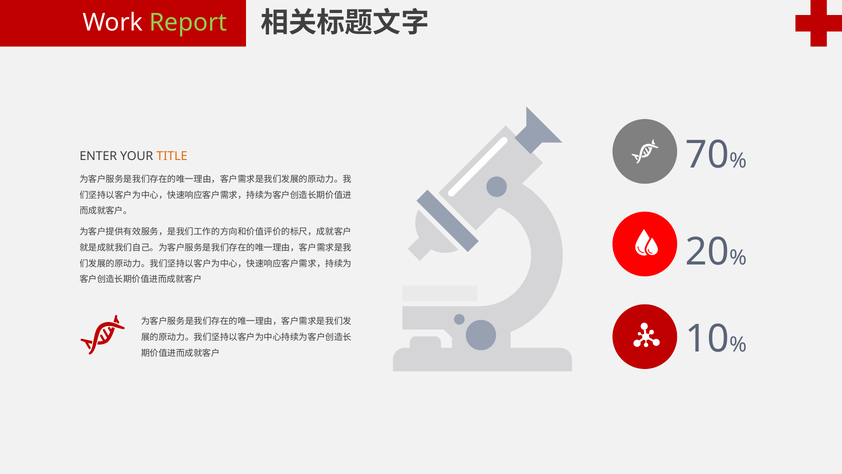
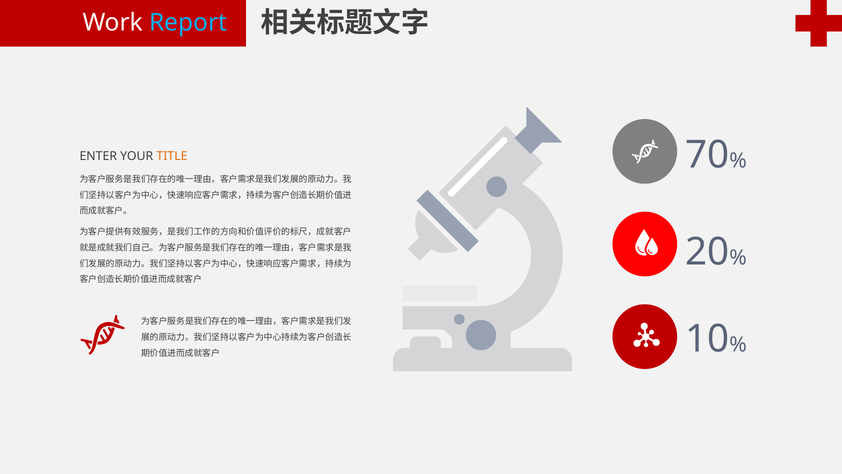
Report colour: light green -> light blue (188, 23)
